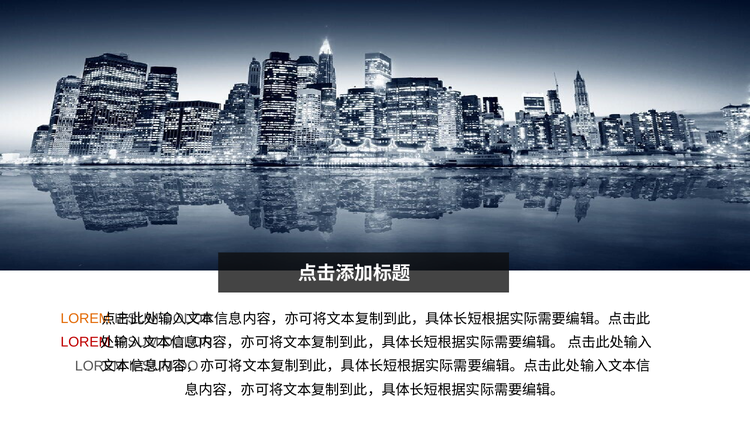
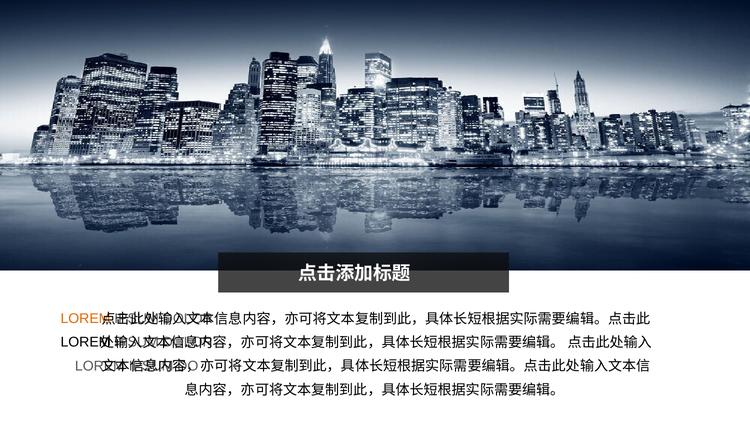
LOREM colour: red -> black (85, 342)
